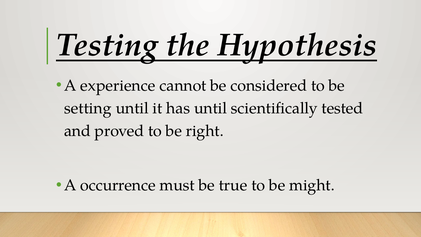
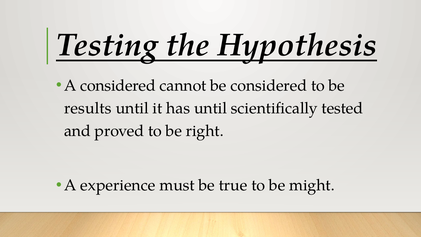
A experience: experience -> considered (118, 86)
setting: setting -> results (88, 108)
occurrence: occurrence -> experience (118, 185)
